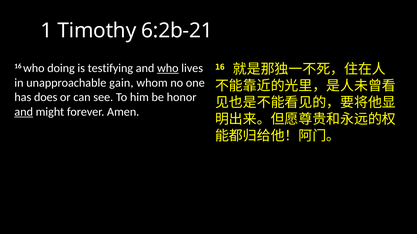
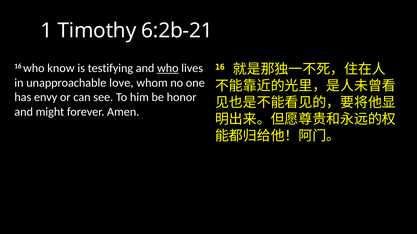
doing: doing -> know (61, 68)
gain: gain -> love (121, 83)
does: does -> envy (46, 98)
and underline: present -> none (24, 112)
